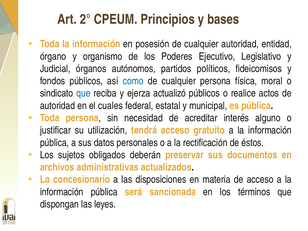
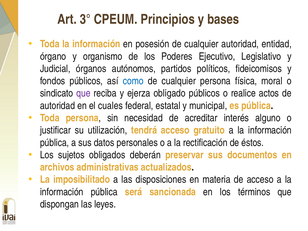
2°: 2° -> 3° (85, 19)
que colour: blue -> purple (83, 93)
actualizó: actualizó -> obligado (170, 93)
concesionario: concesionario -> imposibilitado (82, 180)
